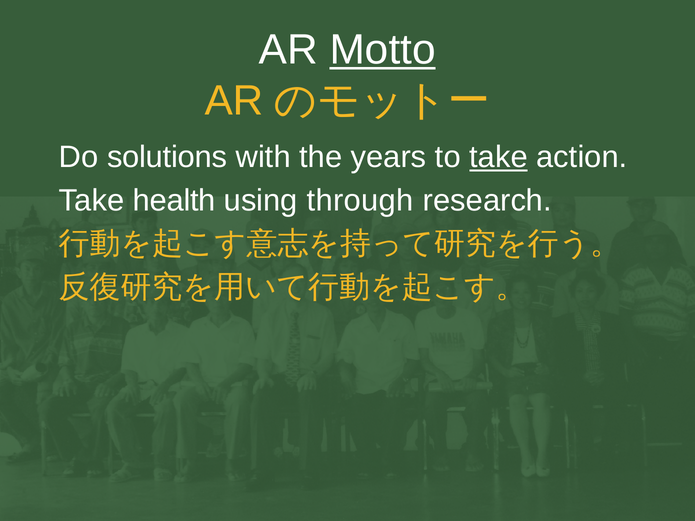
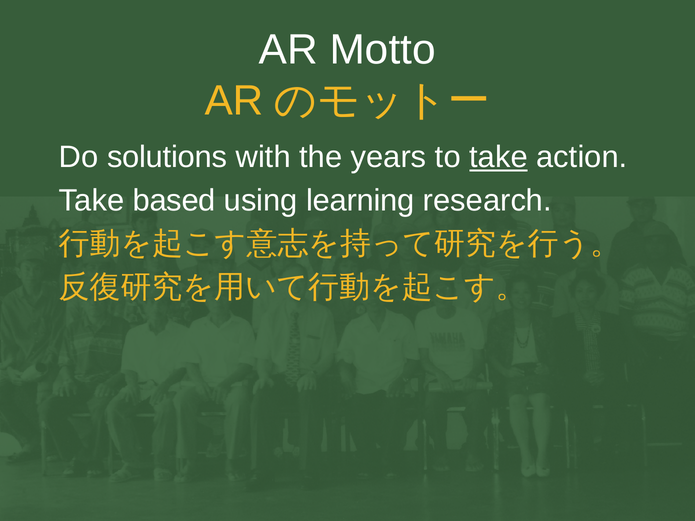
Motto underline: present -> none (383, 50)
health: health -> based (174, 201)
through: through -> learning (360, 201)
